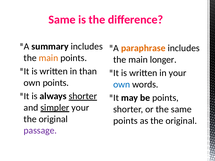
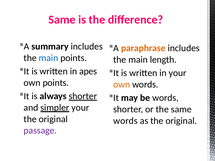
main colour: orange -> blue (48, 58)
longer: longer -> length (163, 60)
than: than -> apes (88, 71)
own colour: blue -> orange (122, 85)
be points: points -> words (165, 98)
points: points -> words (125, 121)
